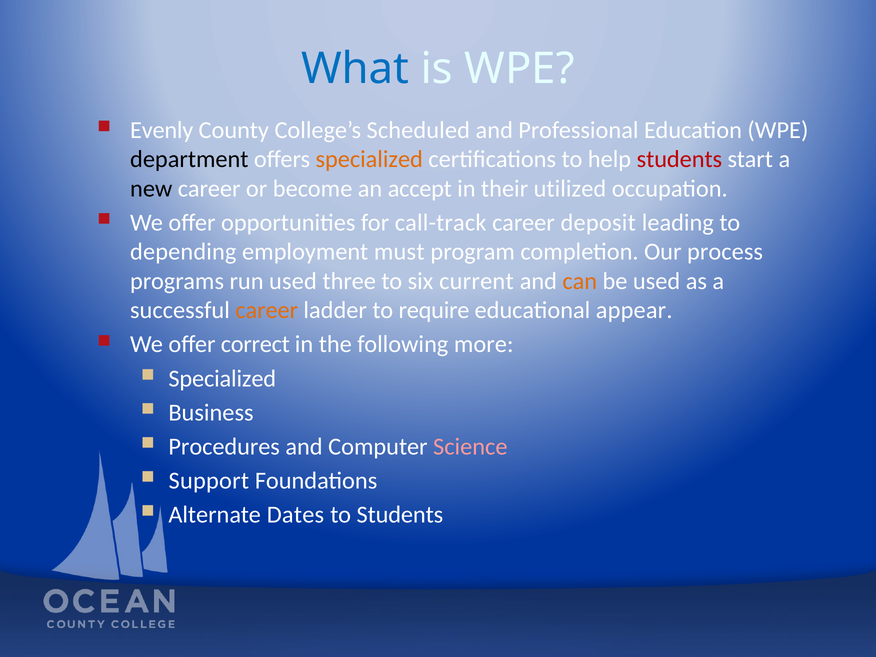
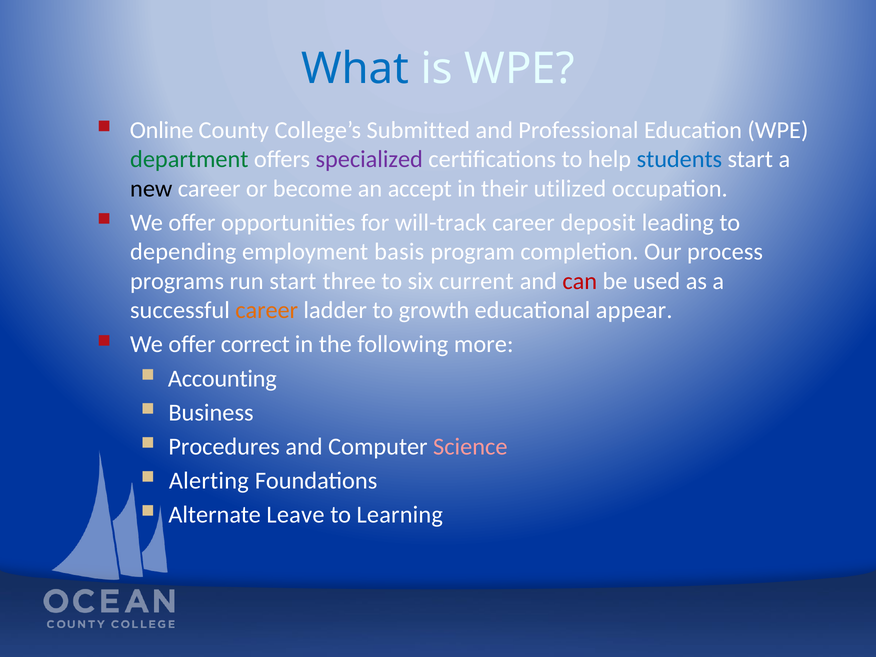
Evenly: Evenly -> Online (162, 130)
Scheduled: Scheduled -> Submitted (418, 130)
department colour: black -> green (189, 159)
specialized colour: orange -> purple (369, 159)
students colour: red -> blue (679, 159)
call-track: call-track -> will-track (441, 223)
must: must -> basis (399, 252)
run used: used -> start (293, 281)
can colour: orange -> red (580, 281)
require: require -> growth (434, 310)
Specialized: Specialized -> Accounting (222, 378)
Support: Support -> Alerting (209, 481)
Dates: Dates -> Leave (295, 515)
to Students: Students -> Learning (400, 515)
